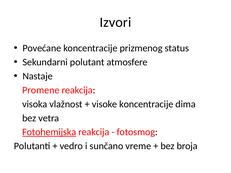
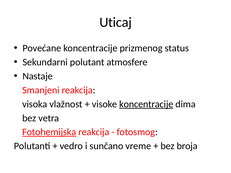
Izvori: Izvori -> Uticaj (116, 22)
Promene: Promene -> Smanjeni (41, 90)
koncentracije underline: none -> present (146, 104)
